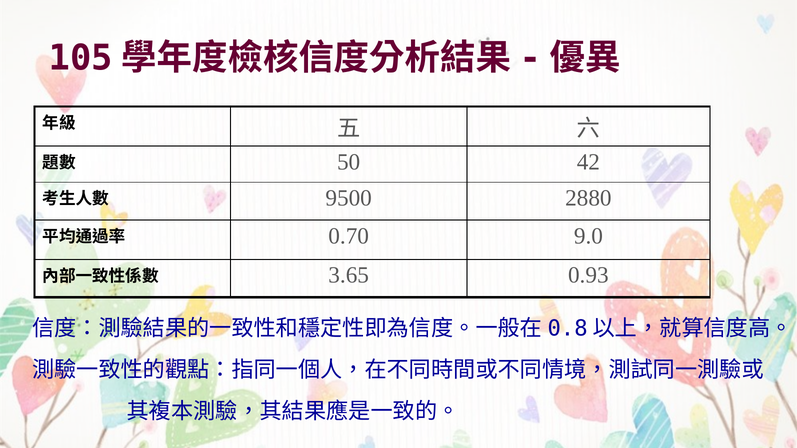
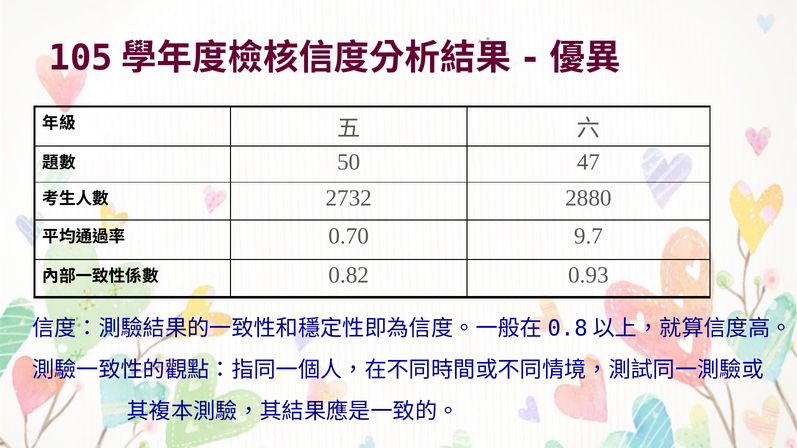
42: 42 -> 47 (588, 162)
9500: 9500 -> 2732 (349, 198)
9.0: 9.0 -> 9.7 (588, 236)
3.65: 3.65 -> 0.82 (349, 276)
